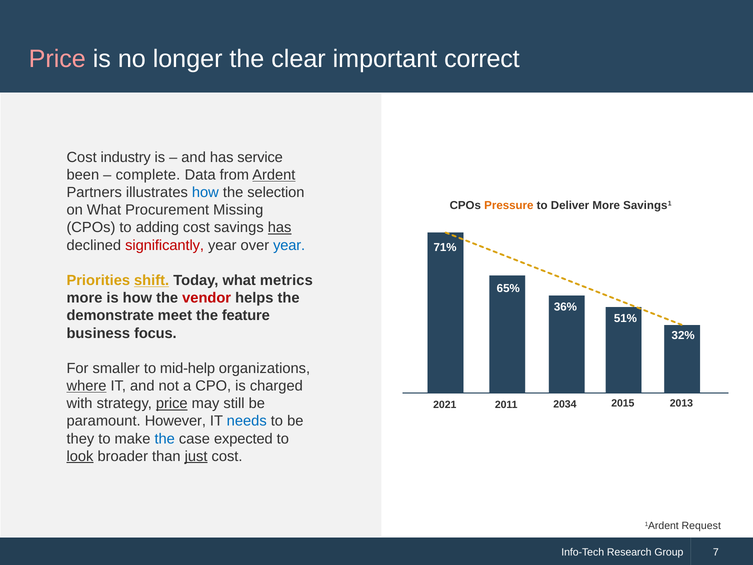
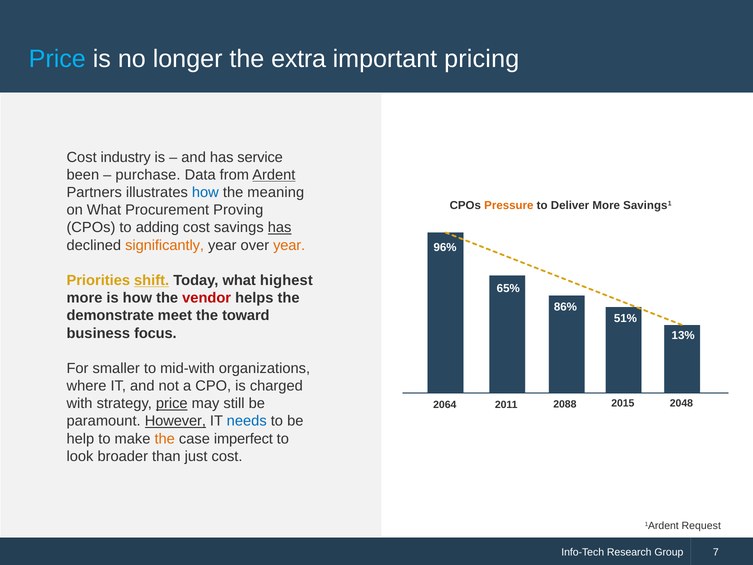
Price colour: pink -> light blue (57, 59)
clear: clear -> extra (299, 59)
correct: correct -> pricing (482, 59)
complete: complete -> purchase (148, 175)
selection: selection -> meaning (276, 192)
Missing: Missing -> Proving (238, 210)
significantly colour: red -> orange (165, 245)
year colour: blue -> orange (289, 245)
71%: 71% -> 96% (445, 247)
metrics: metrics -> highest (286, 280)
36%: 36% -> 86% (565, 307)
feature: feature -> toward (246, 315)
32%: 32% -> 13% (683, 335)
mid-help: mid-help -> mid-with (187, 368)
where underline: present -> none (86, 386)
2021: 2021 -> 2064 (445, 405)
2034: 2034 -> 2088 (565, 404)
2013: 2013 -> 2048 (681, 403)
However underline: none -> present (175, 421)
they: they -> help (80, 439)
the colour: blue -> orange (165, 439)
expected: expected -> imperfect (243, 439)
look underline: present -> none (80, 456)
just underline: present -> none (196, 456)
